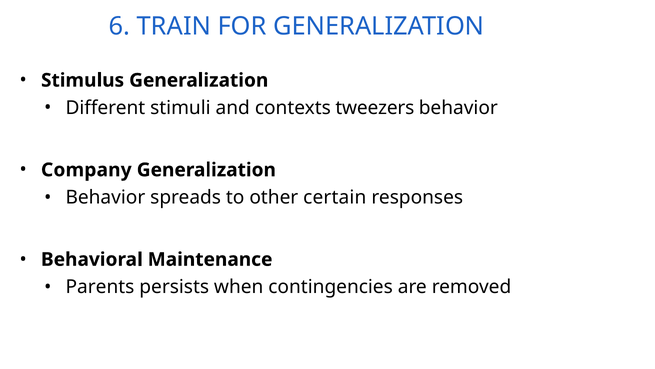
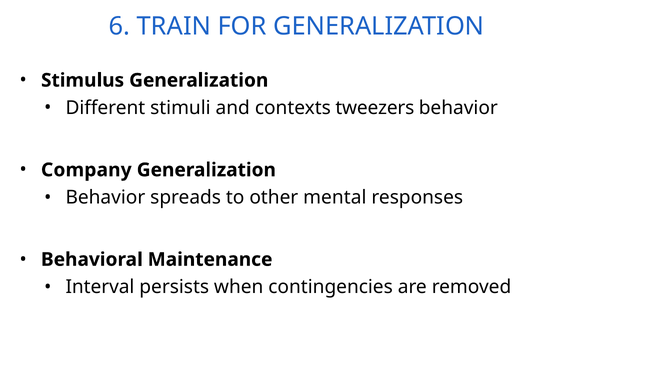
certain: certain -> mental (335, 197)
Parents: Parents -> Interval (100, 287)
